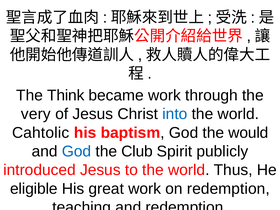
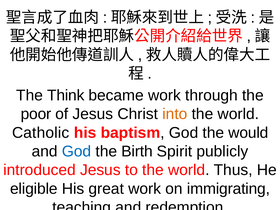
very: very -> poor (36, 114)
into colour: blue -> orange (175, 114)
Cahtolic: Cahtolic -> Catholic (41, 133)
Club: Club -> Birth (137, 151)
on redemption: redemption -> immigrating (228, 189)
